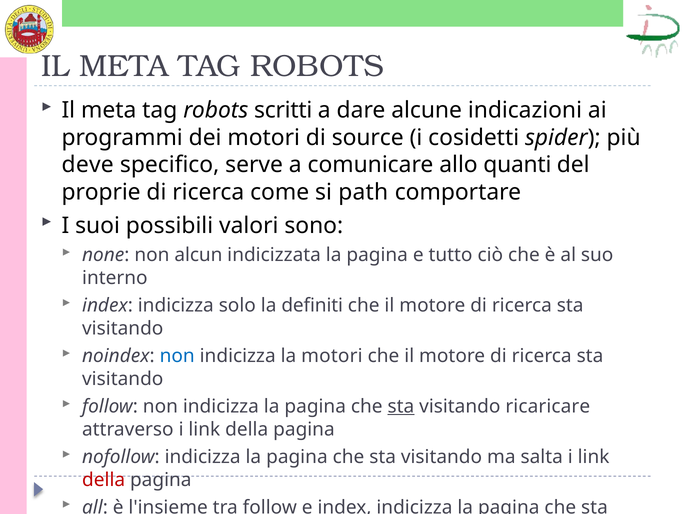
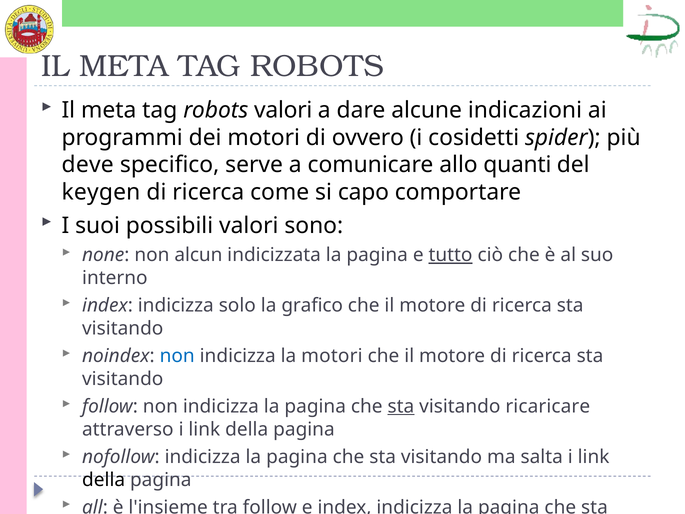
robots scritti: scritti -> valori (283, 110)
source: source -> ovvero (368, 137)
proprie: proprie -> keygen (101, 192)
path: path -> capo (363, 192)
tutto underline: none -> present (451, 255)
definiti: definiti -> grafico (312, 305)
della colour: red -> black (104, 480)
